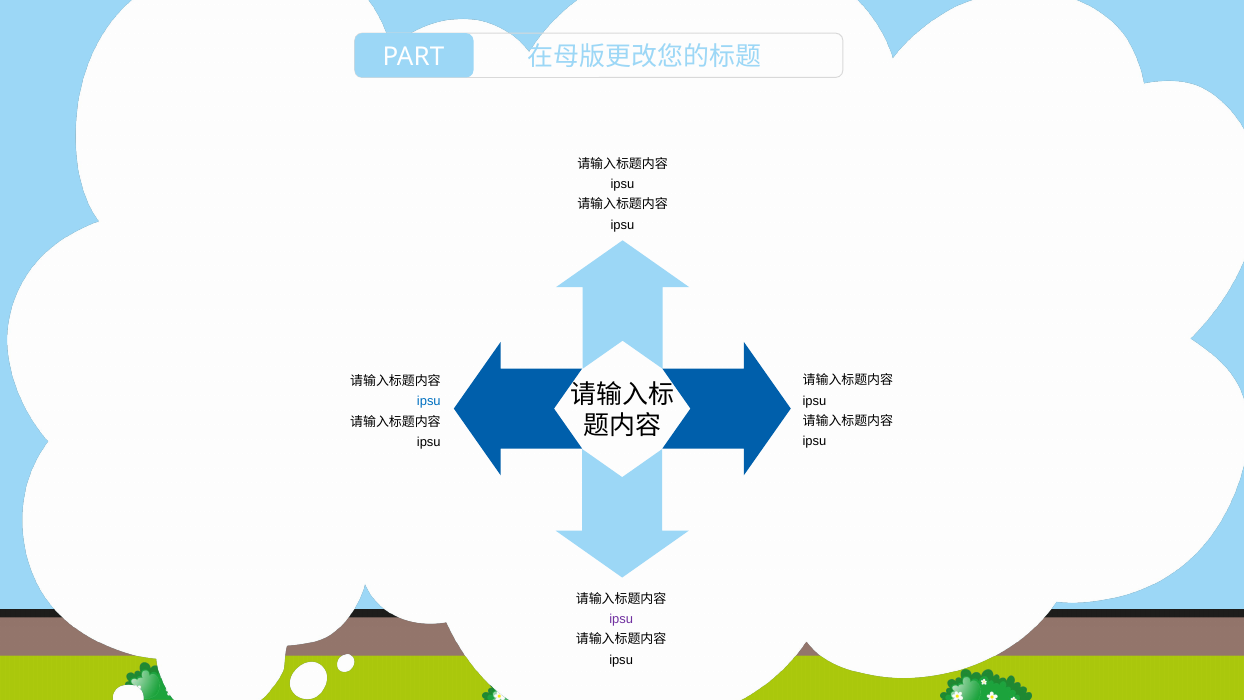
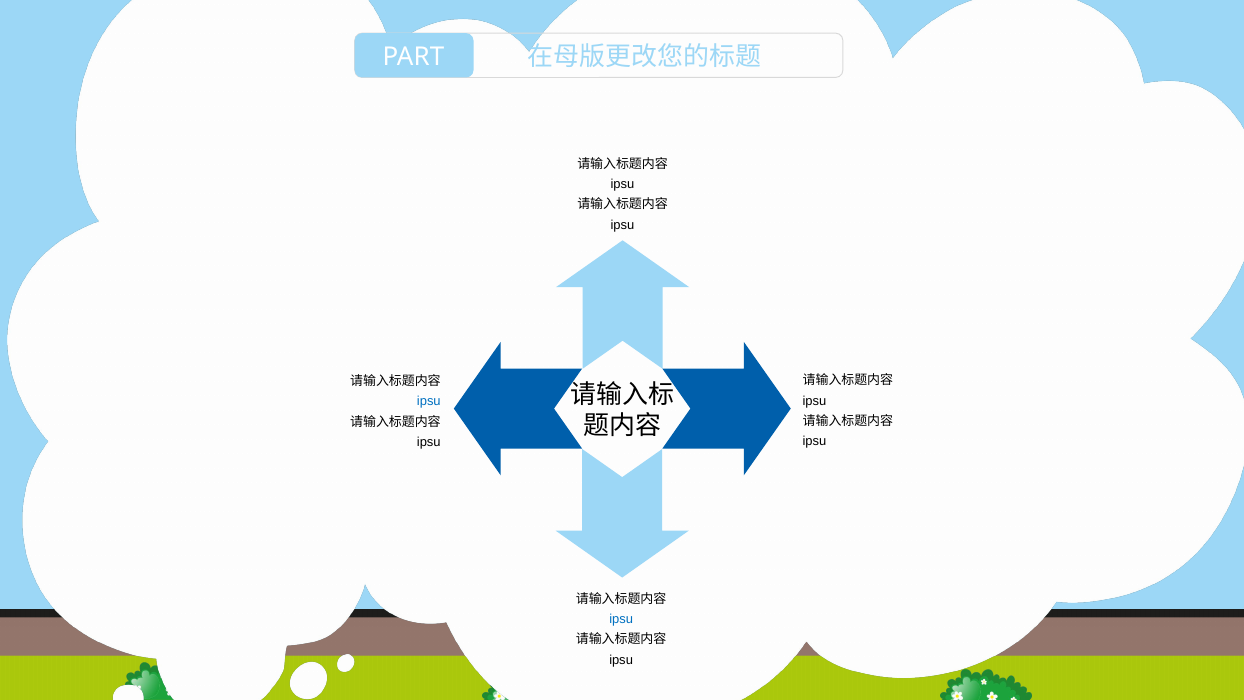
ipsu colour: purple -> blue (621, 619)
